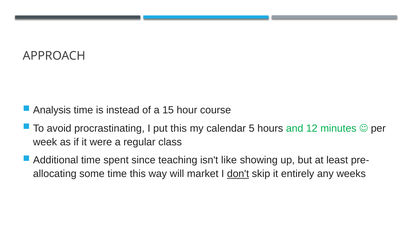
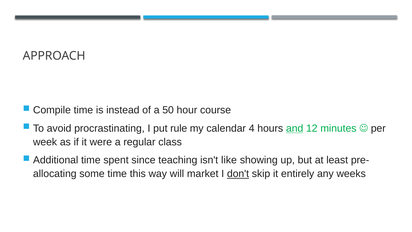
Analysis: Analysis -> Compile (52, 110)
15: 15 -> 50 (168, 110)
put this: this -> rule (179, 128)
5: 5 -> 4 (252, 128)
and underline: none -> present (295, 128)
